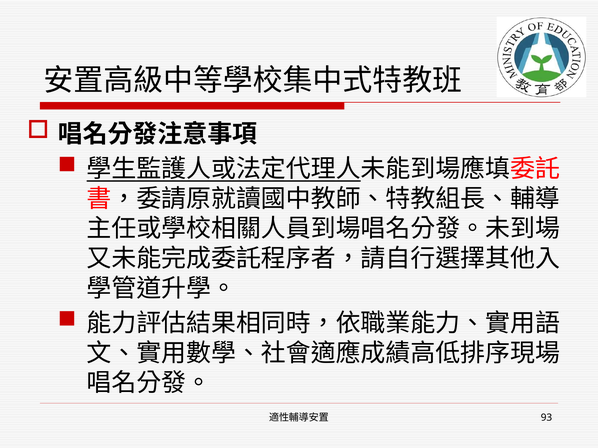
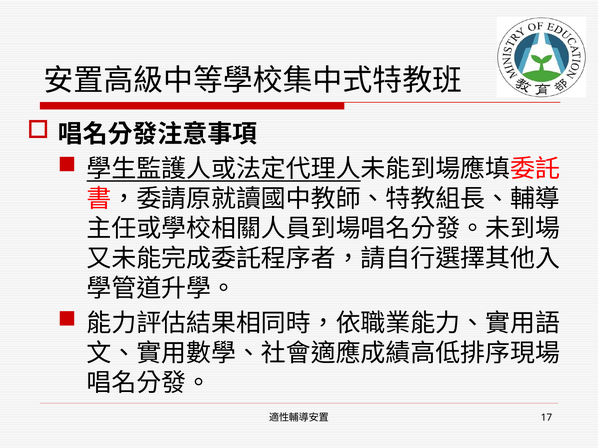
93: 93 -> 17 (546, 418)
